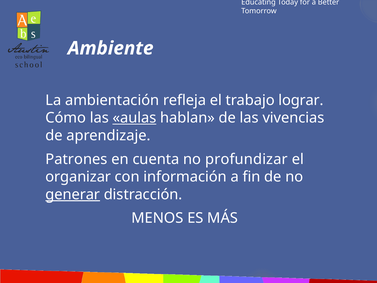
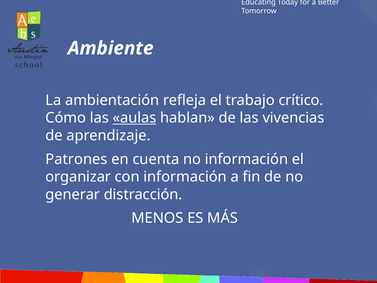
lograr: lograr -> crítico (301, 100)
no profundizar: profundizar -> información (247, 159)
generar underline: present -> none (73, 194)
